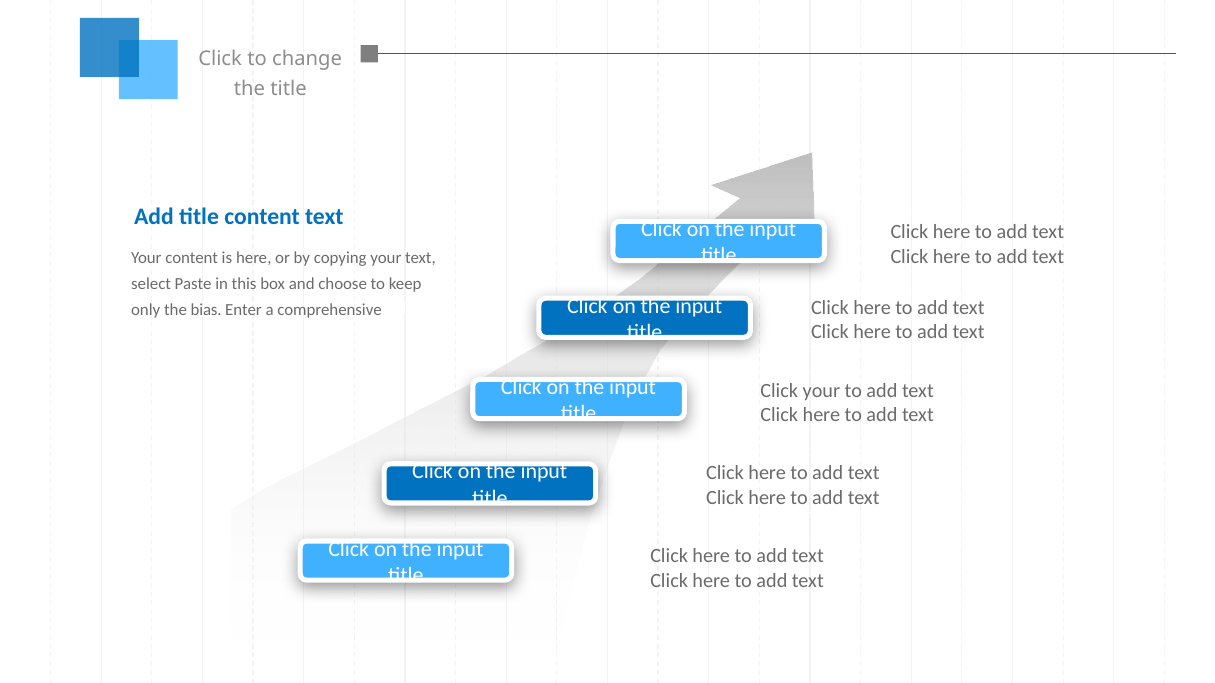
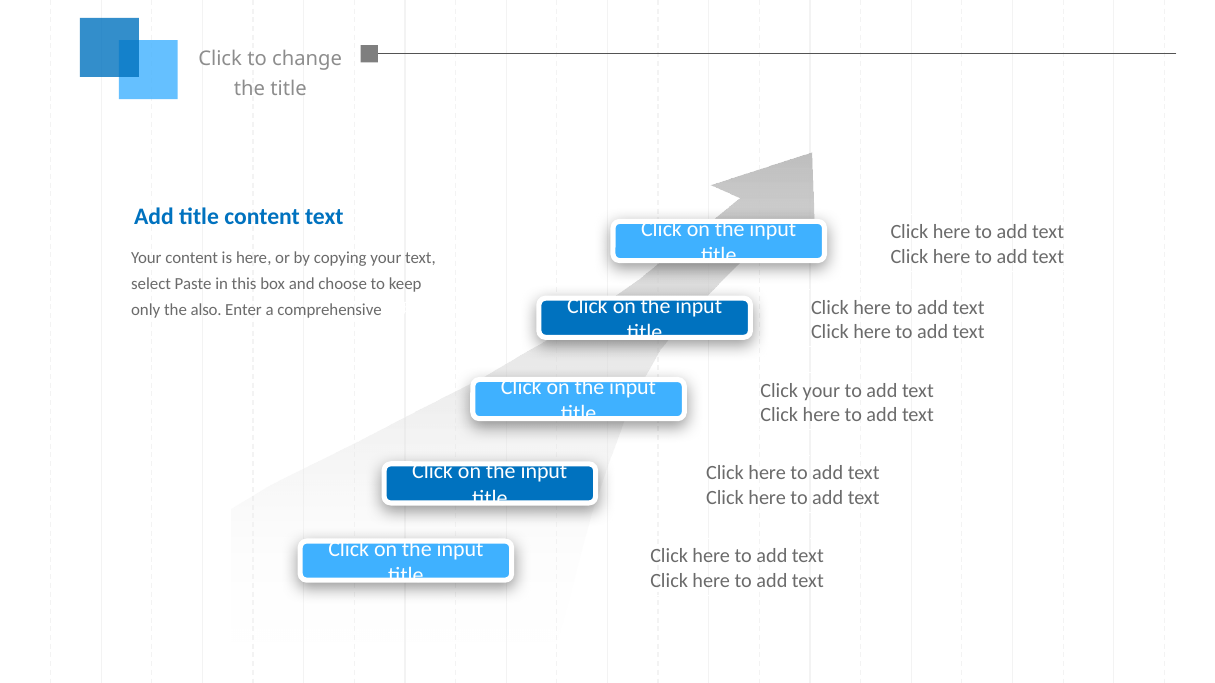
bias: bias -> also (206, 311)
